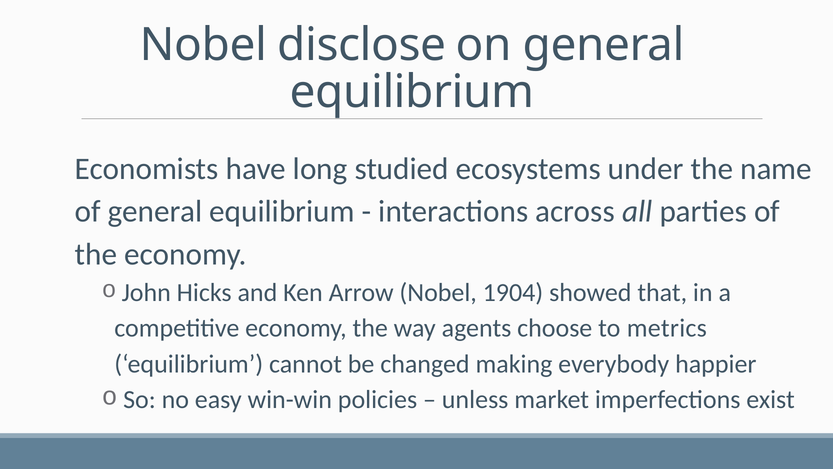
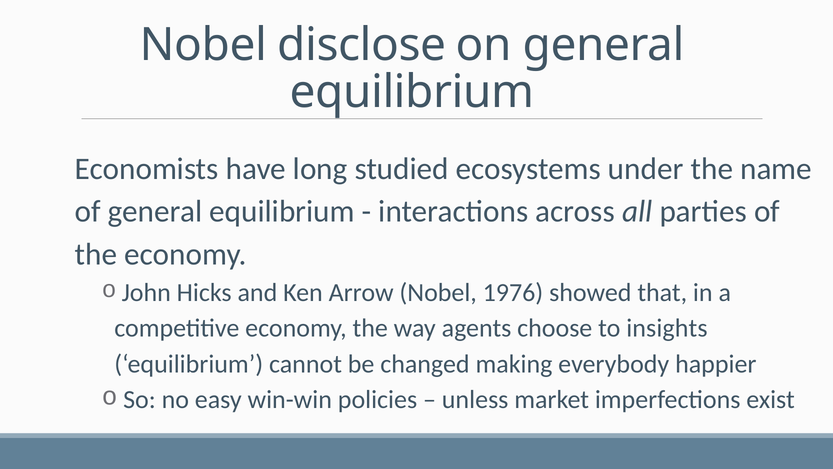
1904: 1904 -> 1976 (513, 292)
metrics: metrics -> insights (667, 328)
